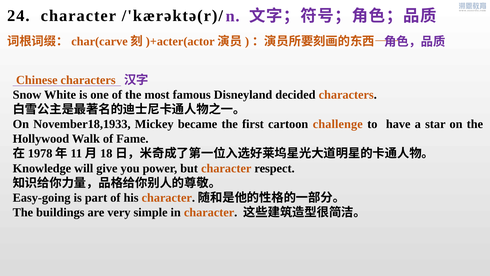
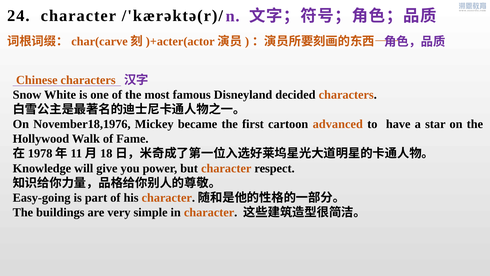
November18,1933: November18,1933 -> November18,1976 (82, 124)
challenge: challenge -> advanced (338, 124)
